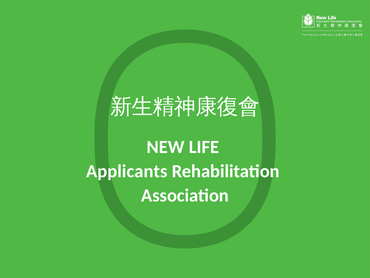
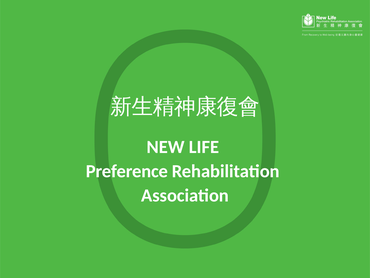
Applicants: Applicants -> Preference (127, 171)
